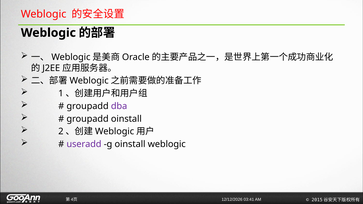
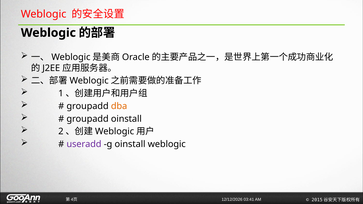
dba colour: purple -> orange (119, 106)
